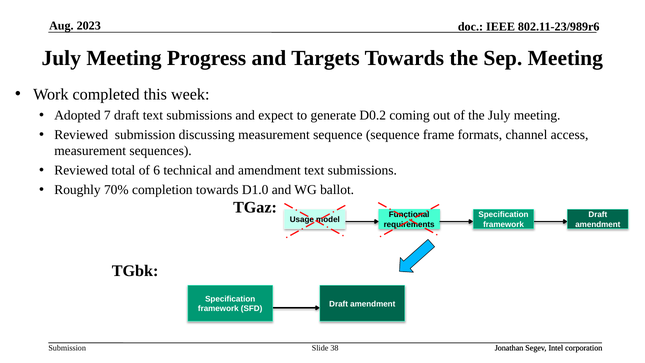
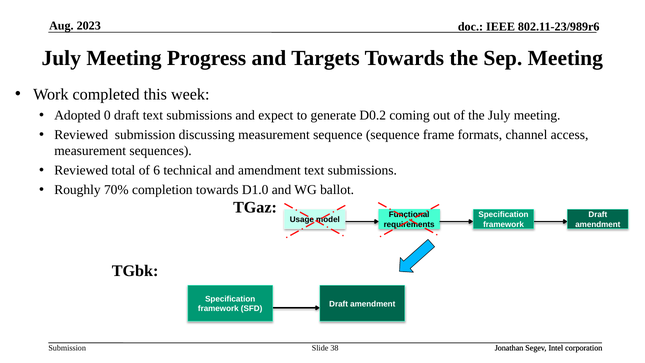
7: 7 -> 0 (107, 115)
